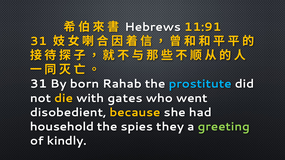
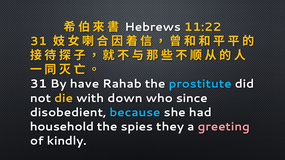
11:91: 11:91 -> 11:22 (203, 27)
born: born -> have (84, 84)
gates: gates -> down (125, 98)
went: went -> since (192, 98)
because colour: yellow -> light blue (135, 113)
greeting colour: light green -> pink (224, 127)
